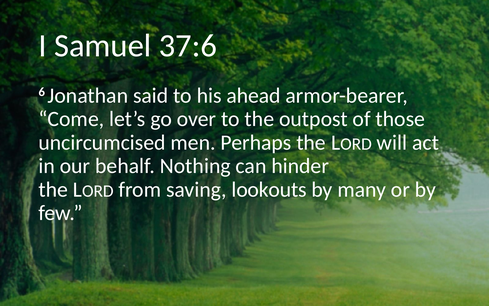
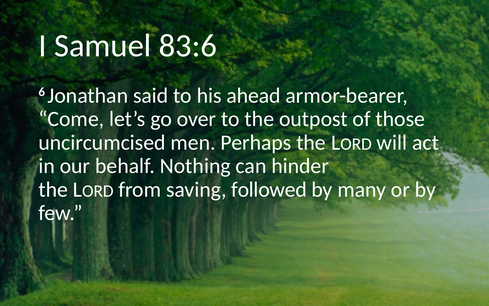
37:6: 37:6 -> 83:6 (188, 46)
lookouts: lookouts -> followed (269, 189)
